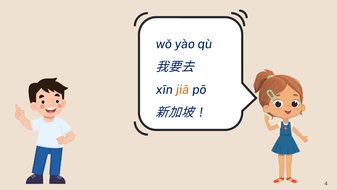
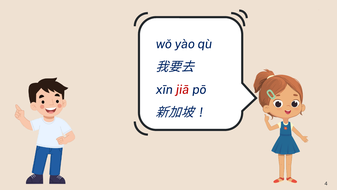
jiā colour: orange -> red (182, 89)
